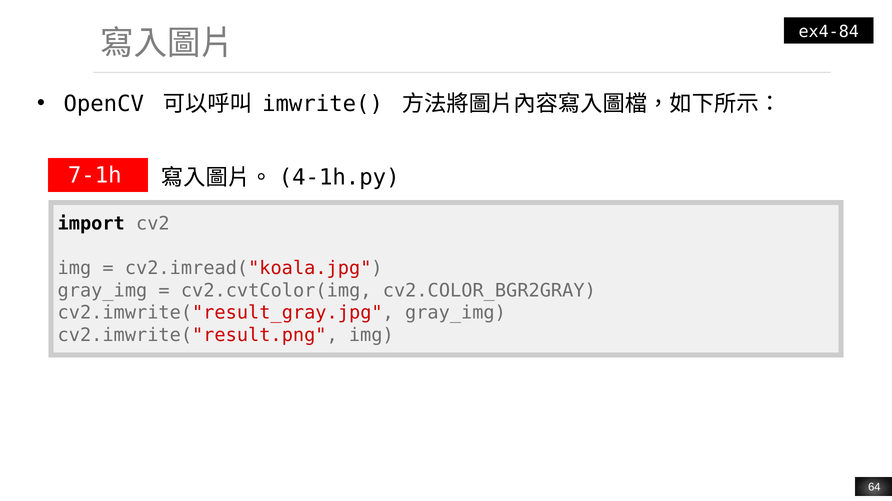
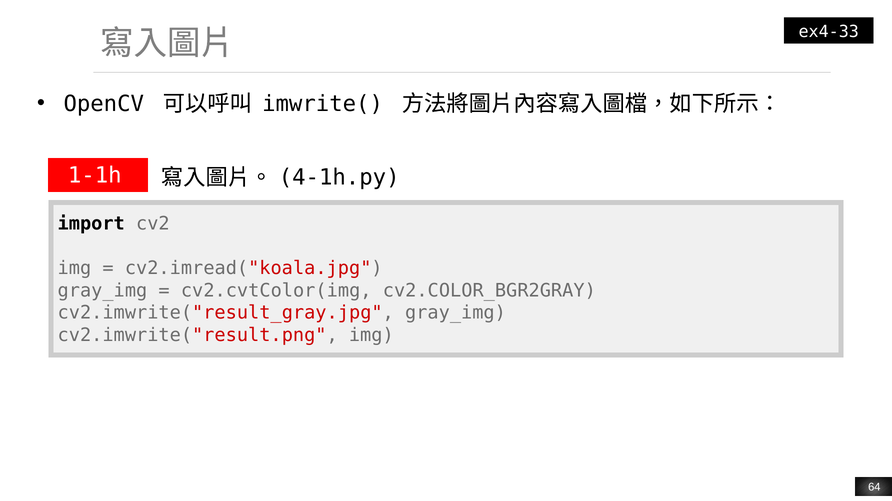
ex4-84: ex4-84 -> ex4-33 (829, 32)
7-1h: 7-1h -> 1-1h (95, 176)
